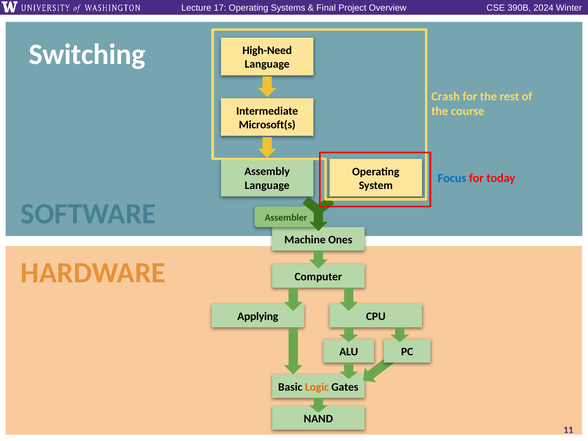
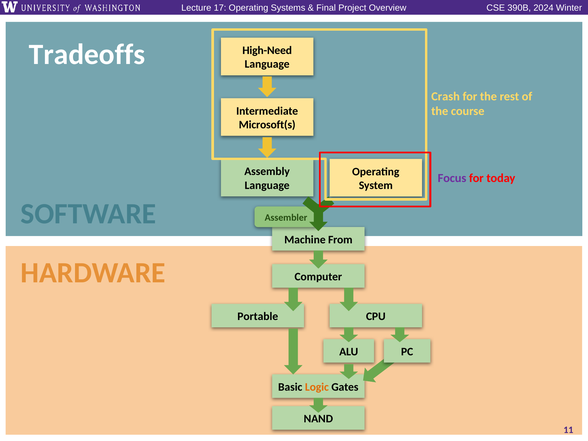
Switching: Switching -> Tradeoffs (87, 55)
Focus colour: blue -> purple (452, 178)
Ones: Ones -> From (340, 240)
Applying: Applying -> Portable (258, 316)
